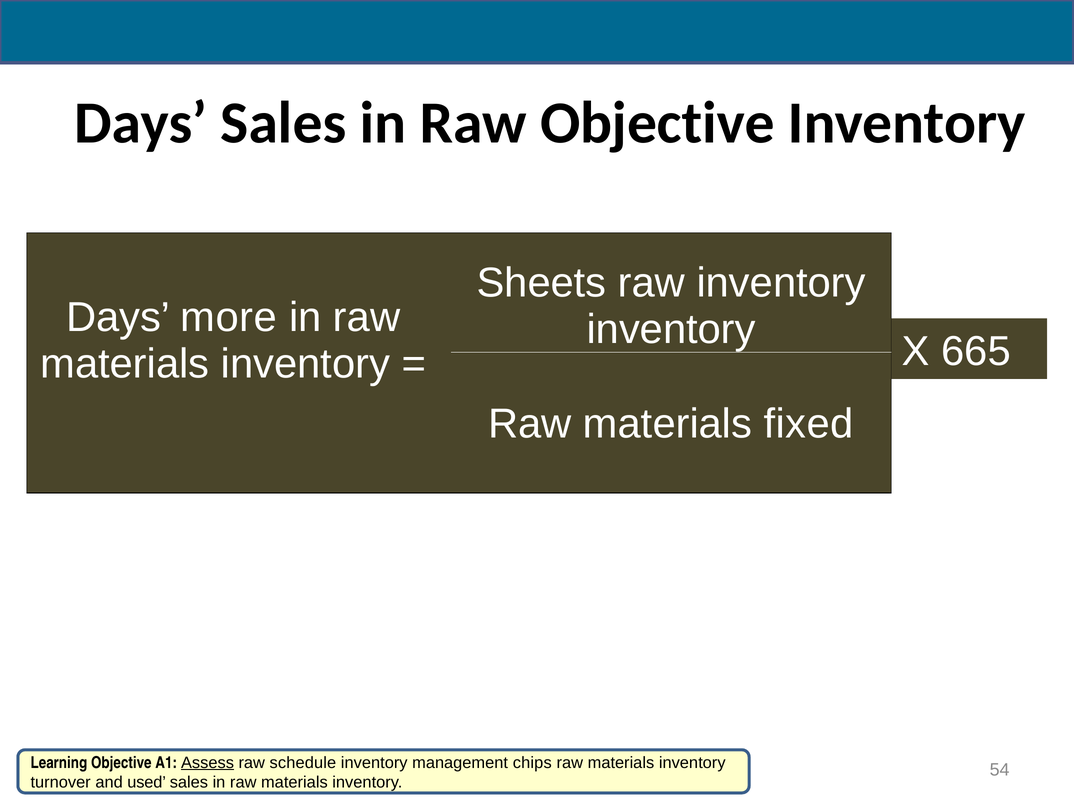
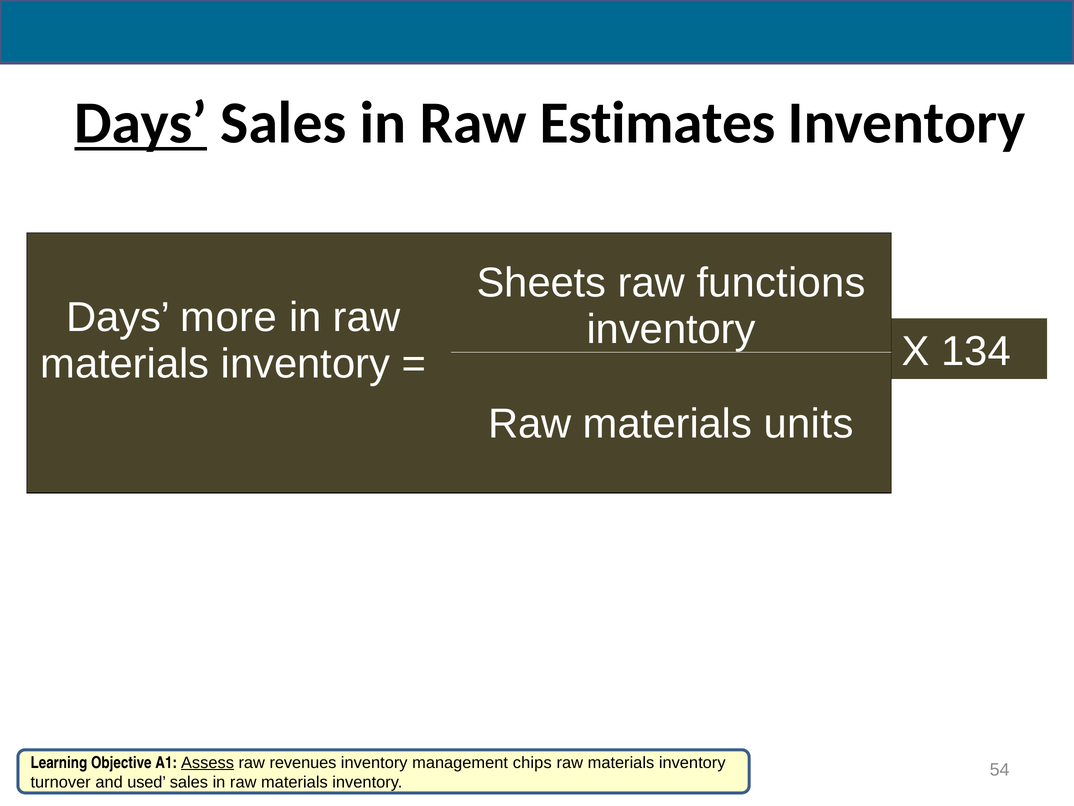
Days underline: none -> present (141, 123)
Raw Objective: Objective -> Estimates (658, 123)
raw inventory: inventory -> functions (781, 283)
665: 665 -> 134 (976, 351)
fixed: fixed -> units (809, 424)
schedule: schedule -> revenues (303, 762)
